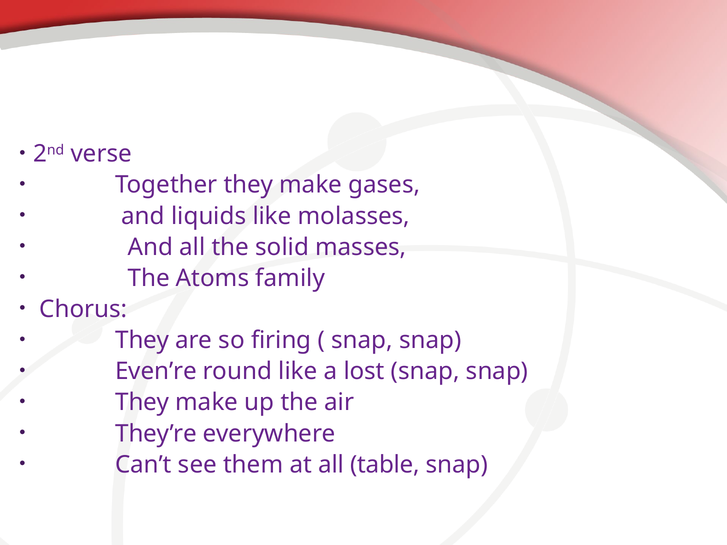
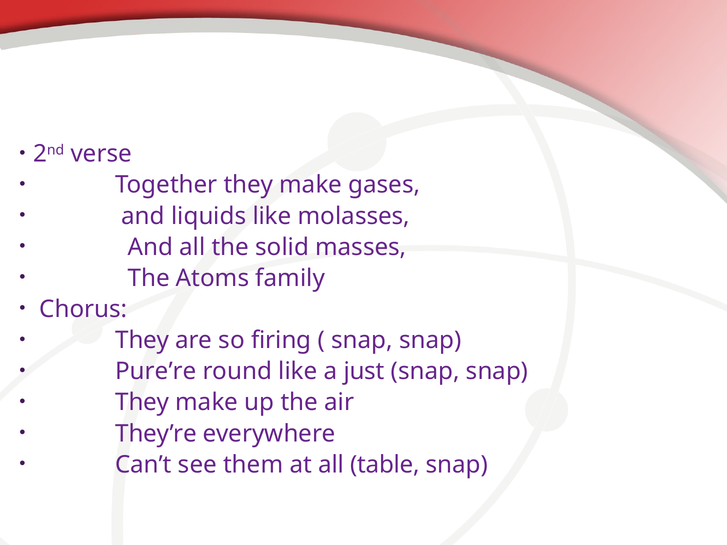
Even’re: Even’re -> Pure’re (156, 372)
lost: lost -> just (364, 372)
